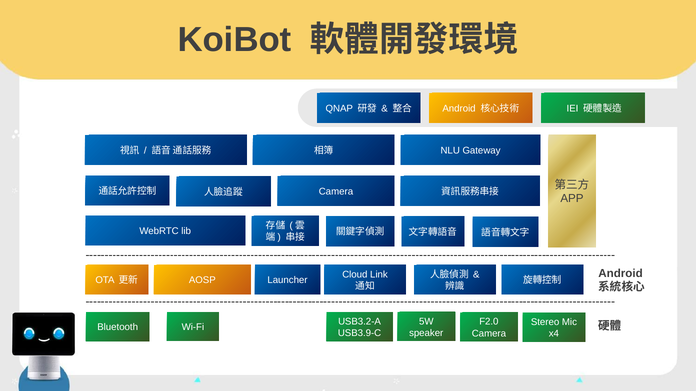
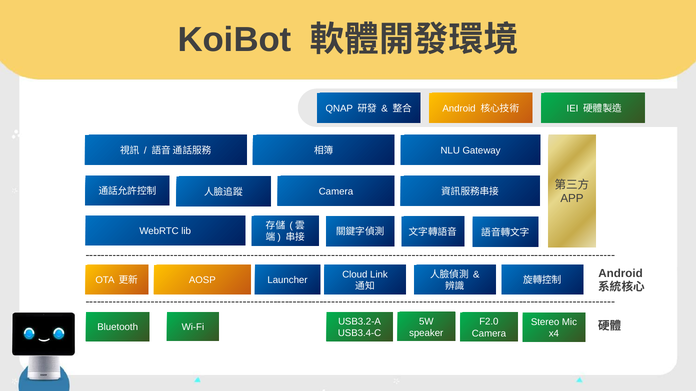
USB3.9-C: USB3.9-C -> USB3.4-C (360, 333)
